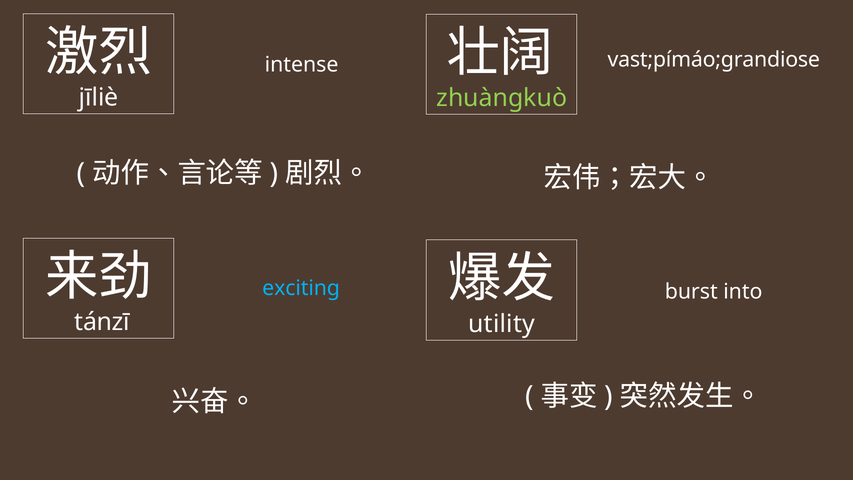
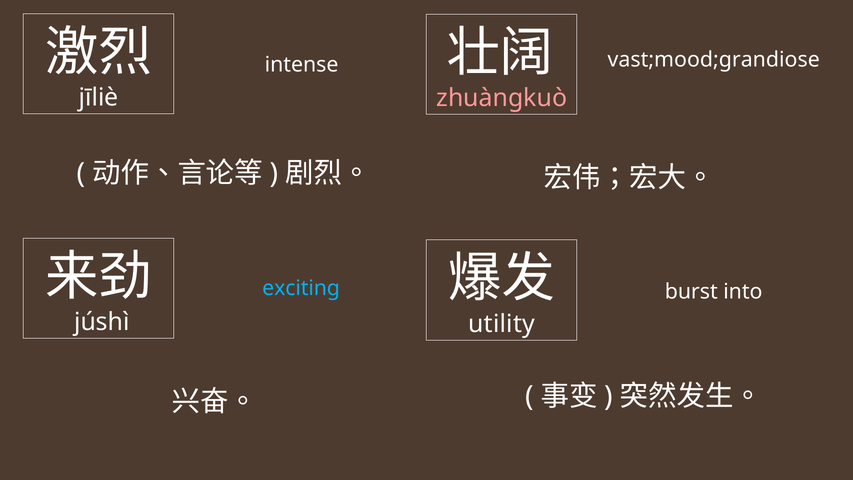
vast;pímáo;grandiose: vast;pímáo;grandiose -> vast;mood;grandiose (714, 60)
zhuàngkuò colour: light green -> pink (502, 98)
tánzī: tánzī -> júshì (102, 322)
